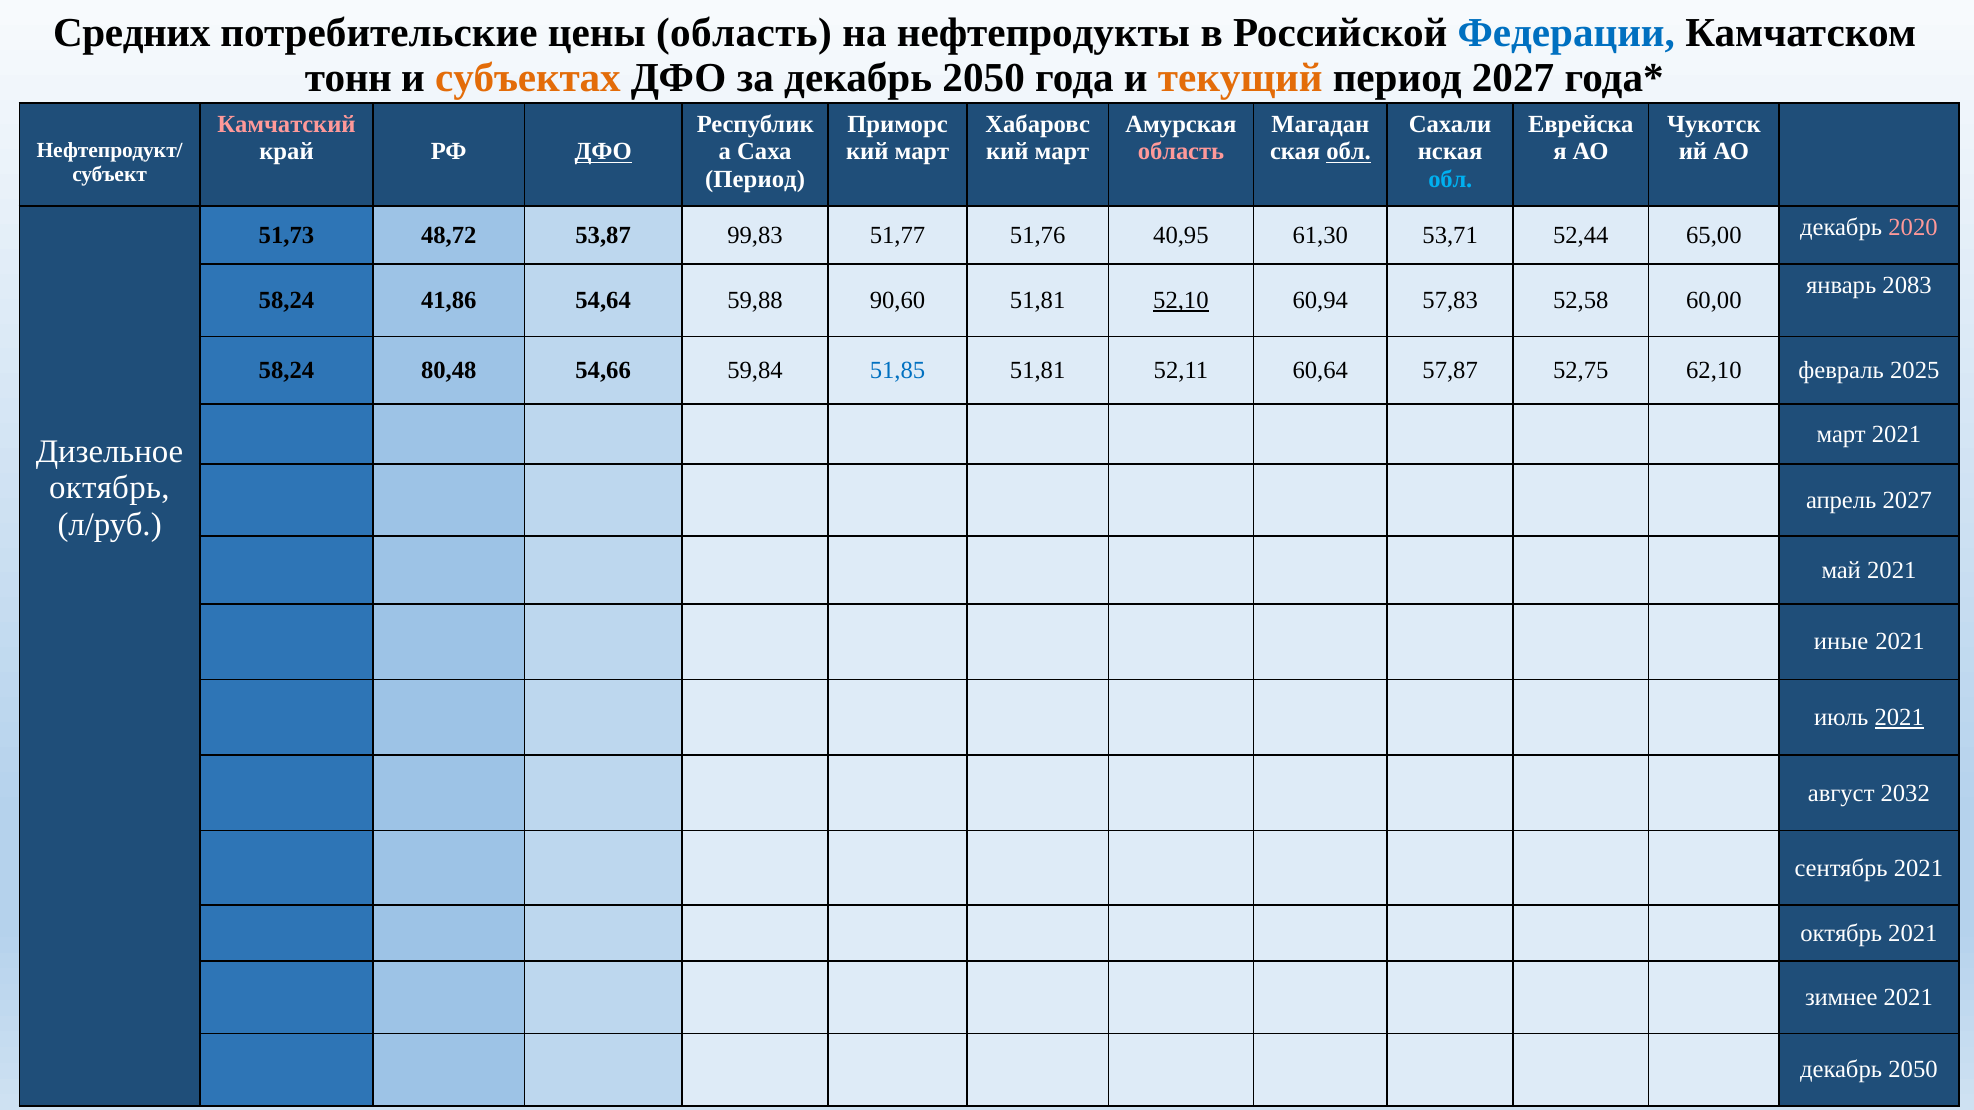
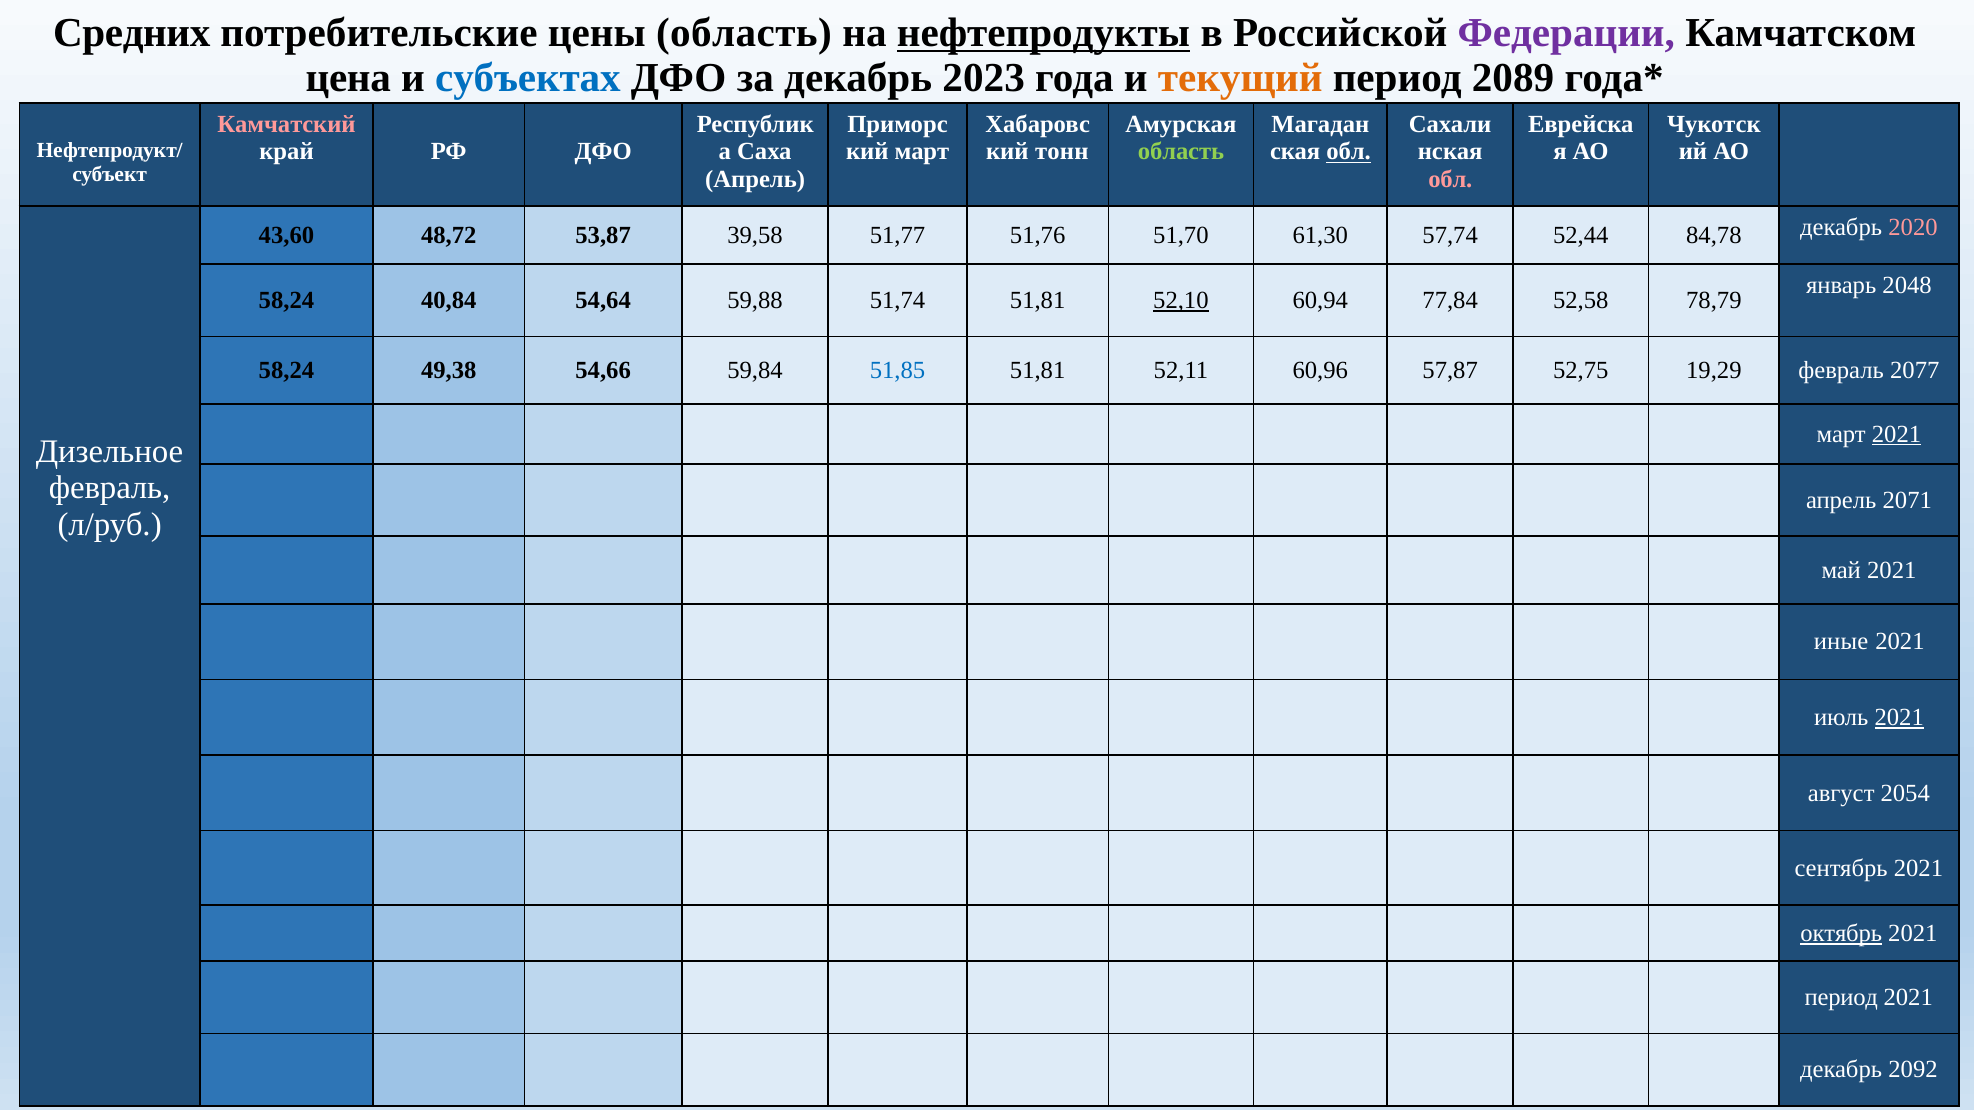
нефтепродукты underline: none -> present (1043, 33)
Федерации colour: blue -> purple (1566, 33)
тонн: тонн -> цена (348, 78)
субъектах colour: orange -> blue (528, 78)
за декабрь 2050: 2050 -> 2023 (984, 78)
период 2027: 2027 -> 2089 (1513, 78)
ДФО underline: present -> none (603, 152)
март: март -> тонн (1062, 152)
область colour: pink -> light green (1181, 152)
Период: Период -> Апрель (755, 179)
обл colour: light blue -> pink (1450, 179)
51,73: 51,73 -> 43,60 (286, 235)
99,83: 99,83 -> 39,58 (755, 235)
40,95: 40,95 -> 51,70 (1181, 235)
53,71: 53,71 -> 57,74 (1450, 235)
65,00: 65,00 -> 84,78 (1714, 235)
2083: 2083 -> 2048 (1907, 285)
41,86: 41,86 -> 40,84 (449, 300)
90,60: 90,60 -> 51,74 (898, 300)
57,83: 57,83 -> 77,84 (1450, 300)
60,00: 60,00 -> 78,79 (1714, 300)
80,48: 80,48 -> 49,38 (449, 370)
60,64: 60,64 -> 60,96 (1320, 370)
62,10: 62,10 -> 19,29 (1714, 370)
2025: 2025 -> 2077 (1915, 370)
2021 underline: none -> present (1897, 434)
октябрь: октябрь -> февраль (110, 488)
апрель 2027: 2027 -> 2071 (1907, 500)
2032: 2032 -> 2054 (1905, 793)
октябрь underline: none -> present (1841, 934)
зимнее: зимнее -> период (1841, 998)
2050: 2050 -> 2092 (1913, 1070)
